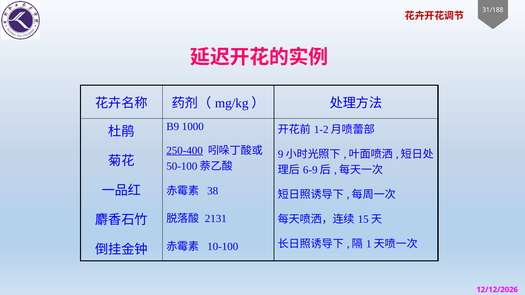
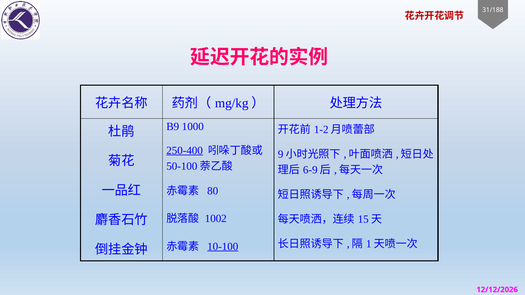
38: 38 -> 80 (213, 191)
2131: 2131 -> 1002 (216, 219)
10-100 underline: none -> present (223, 247)
